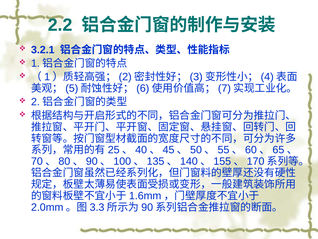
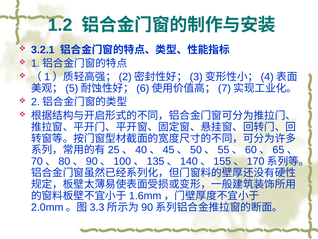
2.2: 2.2 -> 1.2 (60, 25)
